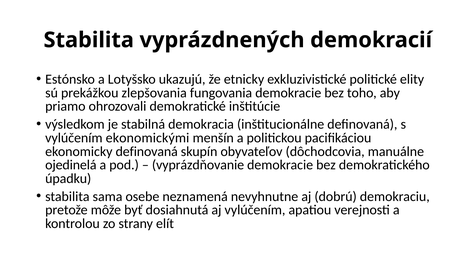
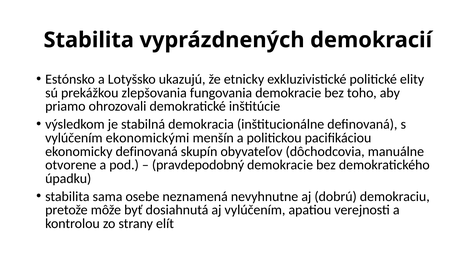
ojedinelá: ojedinelá -> otvorene (71, 165)
vyprázdňovanie: vyprázdňovanie -> pravdepodobný (198, 165)
